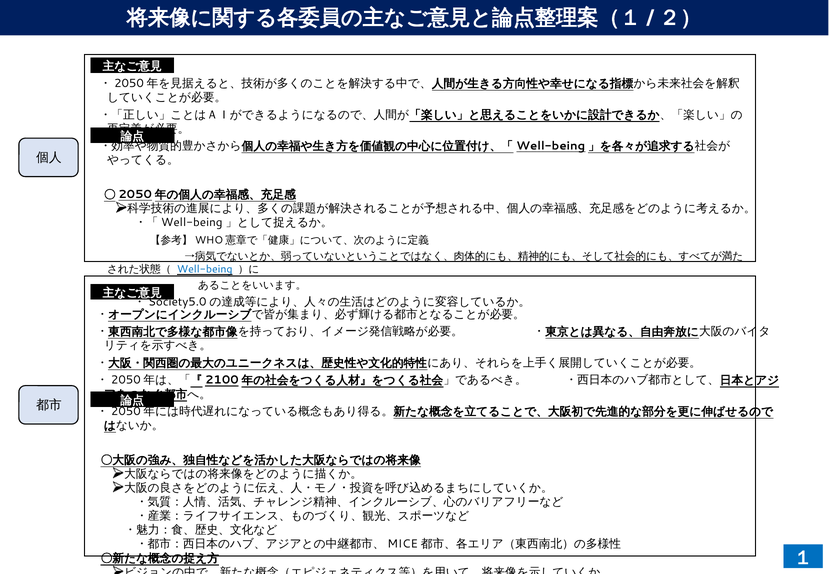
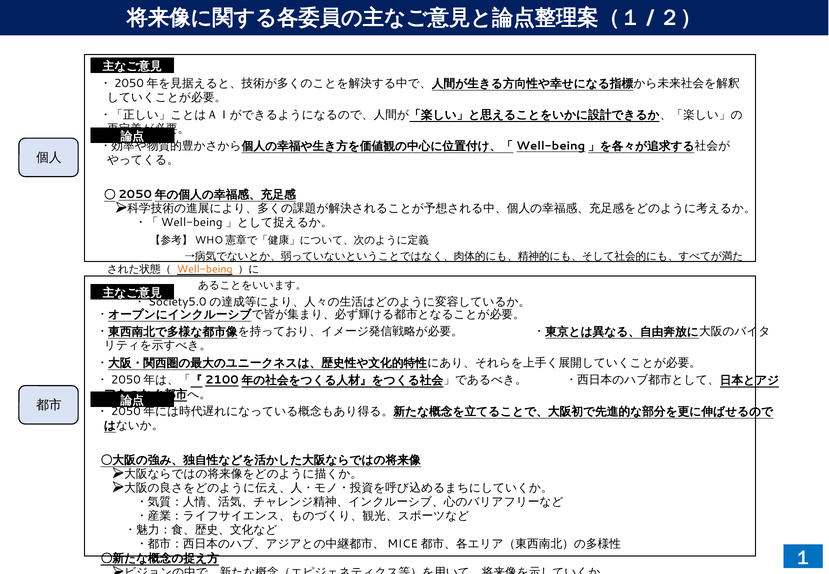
Well-being colour: blue -> orange (205, 269)
